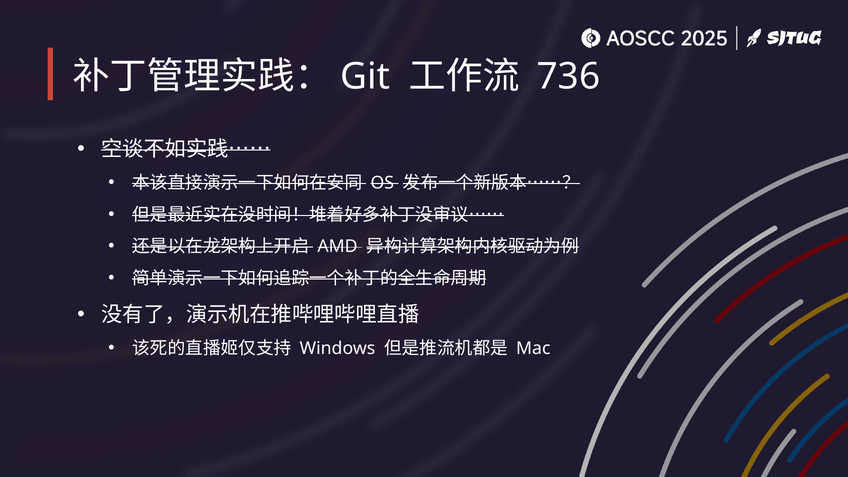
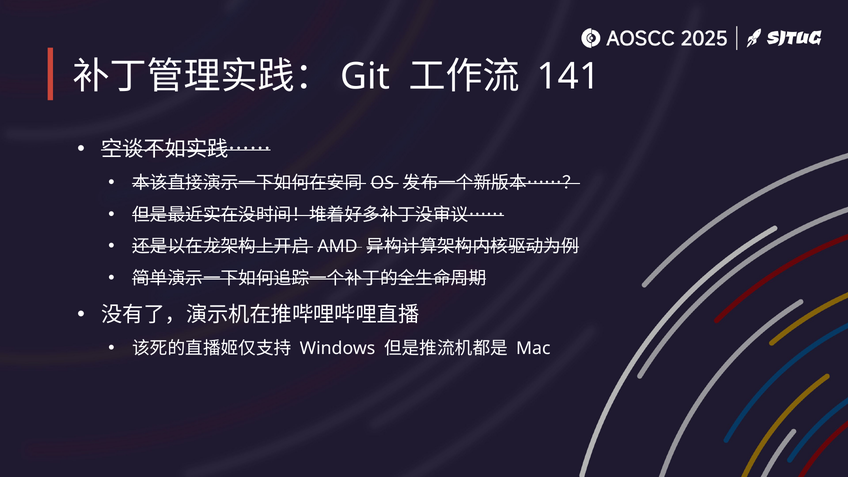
736: 736 -> 141 (569, 77)
